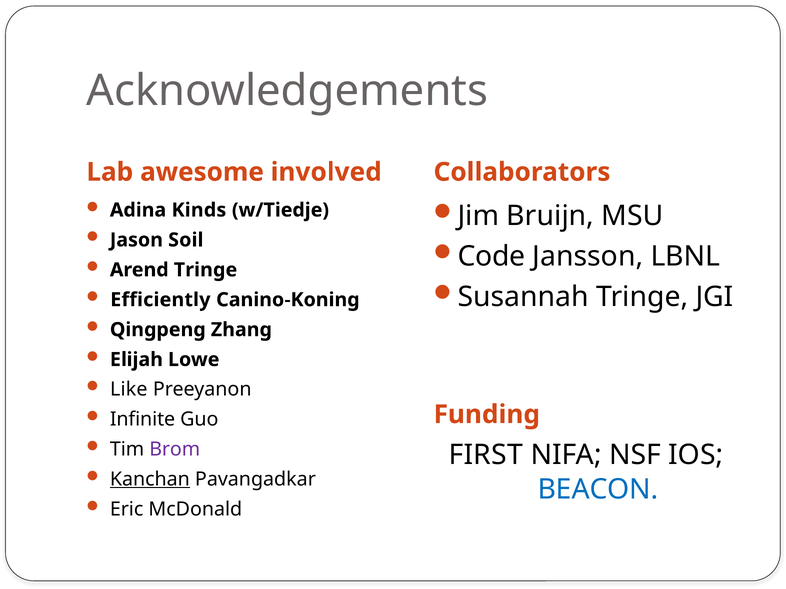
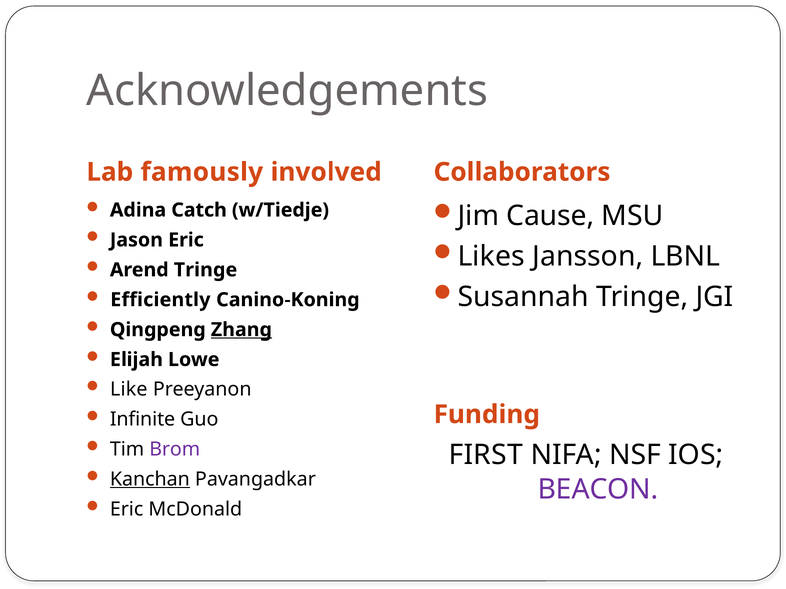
awesome: awesome -> famously (202, 172)
Kinds: Kinds -> Catch (199, 210)
Bruijn: Bruijn -> Cause (550, 216)
Jason Soil: Soil -> Eric (186, 240)
Code: Code -> Likes (491, 257)
Zhang underline: none -> present (241, 330)
BEACON colour: blue -> purple (598, 490)
